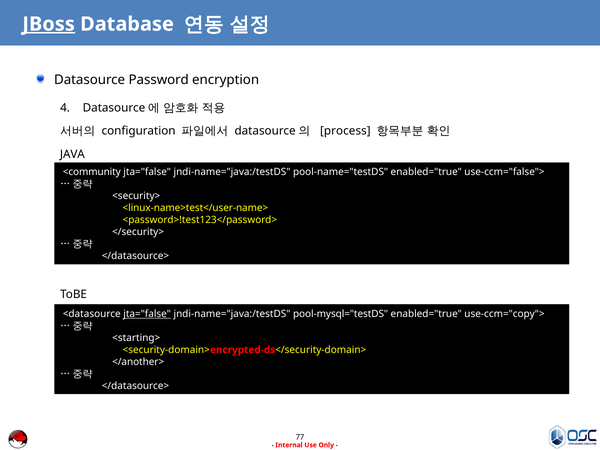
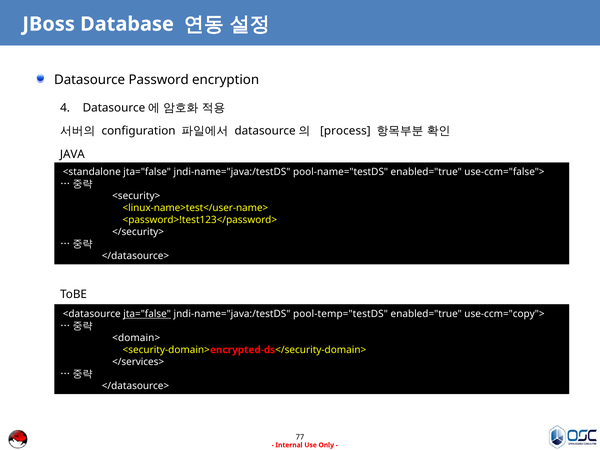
JBoss underline: present -> none (49, 24)
<community: <community -> <standalone (92, 172)
pool-mysql="testDS: pool-mysql="testDS -> pool-temp="testDS (340, 314)
<starting>: <starting> -> <domain> (136, 338)
</another>: </another> -> </services> (138, 362)
